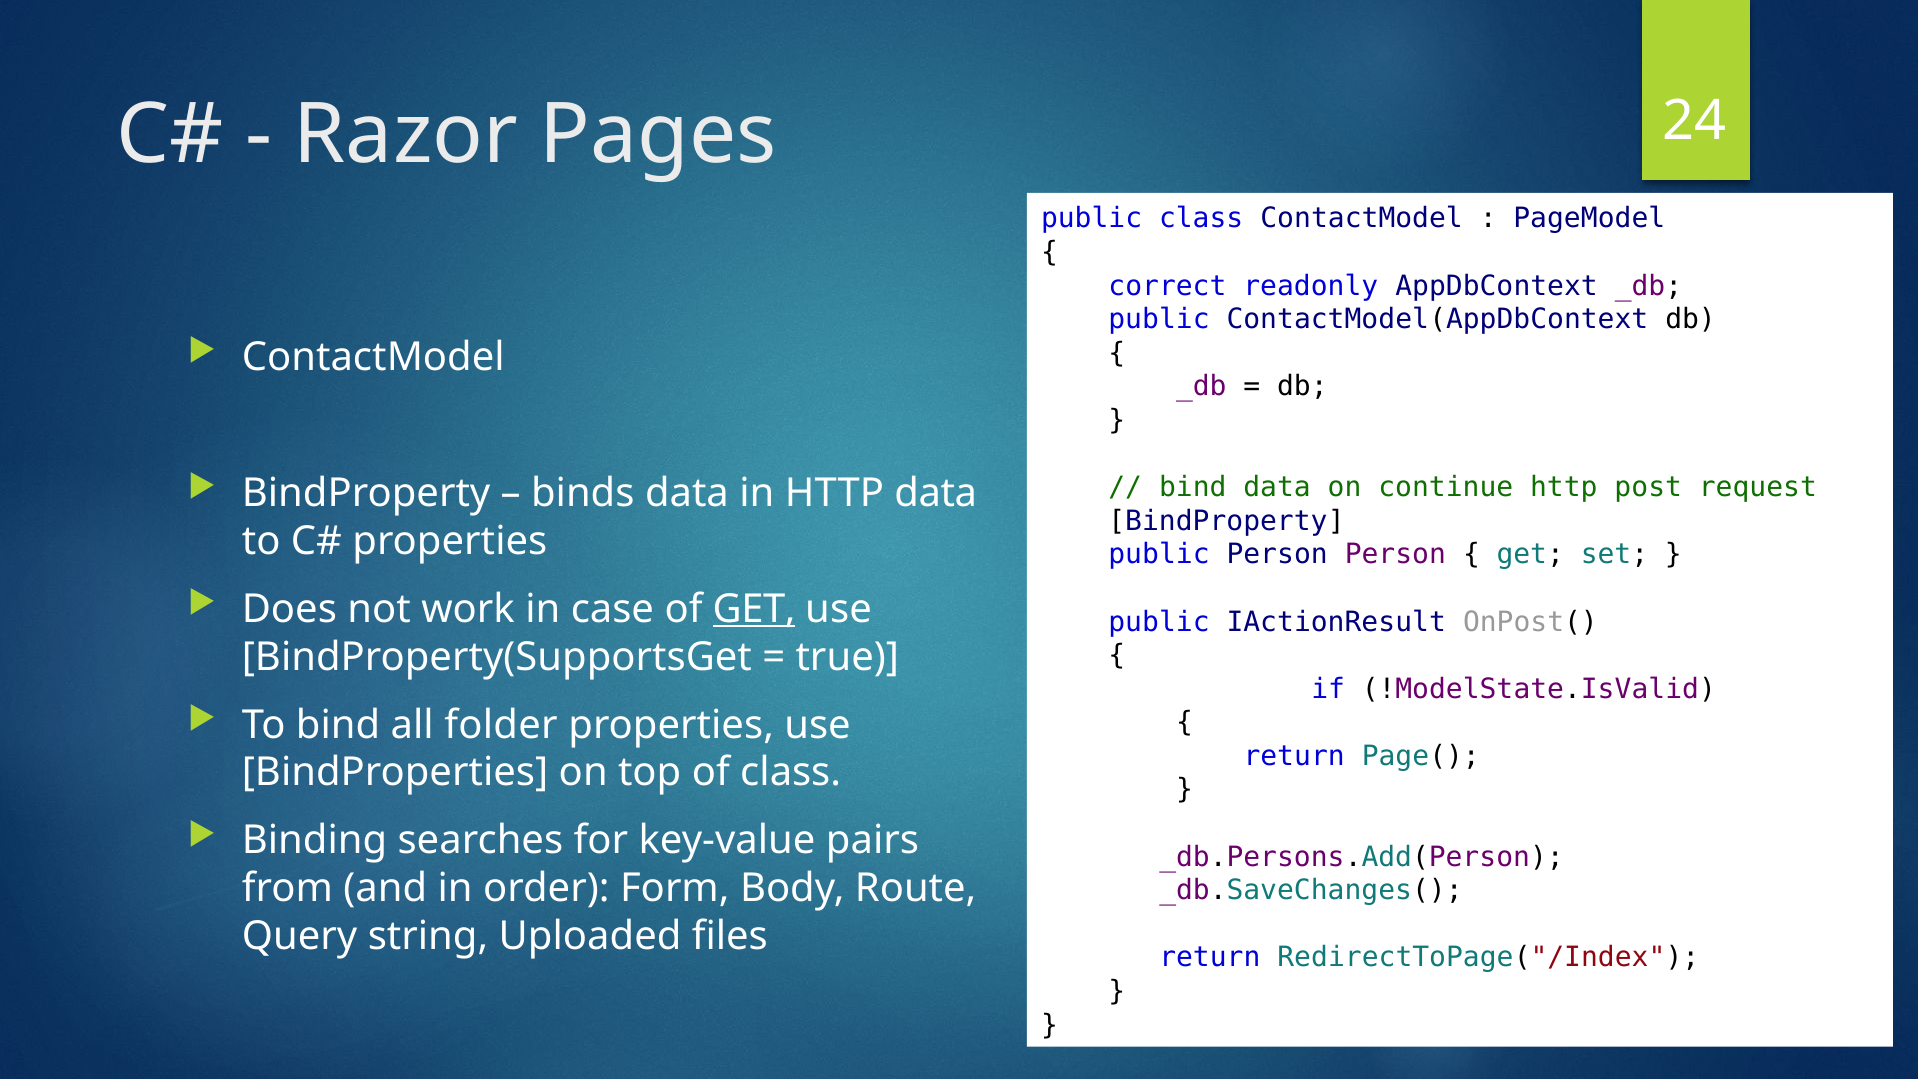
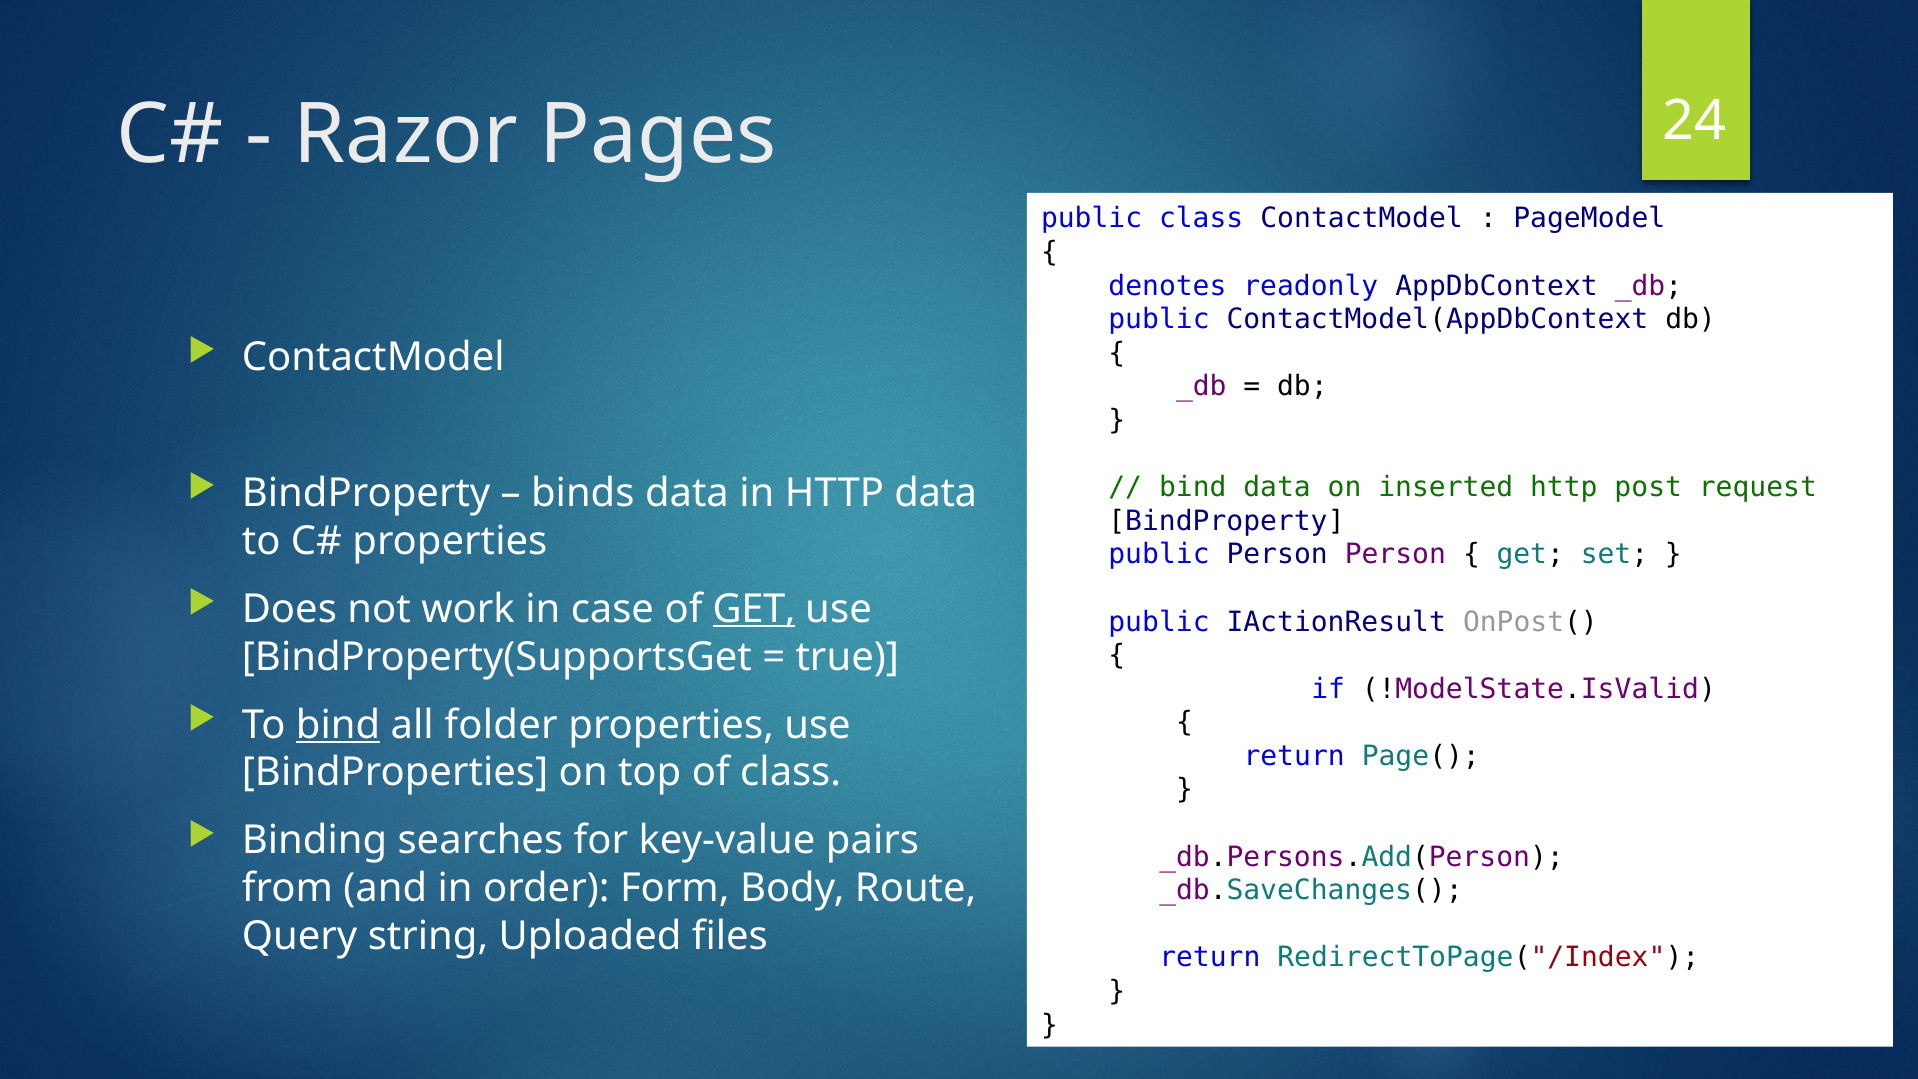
correct: correct -> denotes (1167, 286)
continue: continue -> inserted (1446, 487)
bind underline: none -> present (338, 725)
